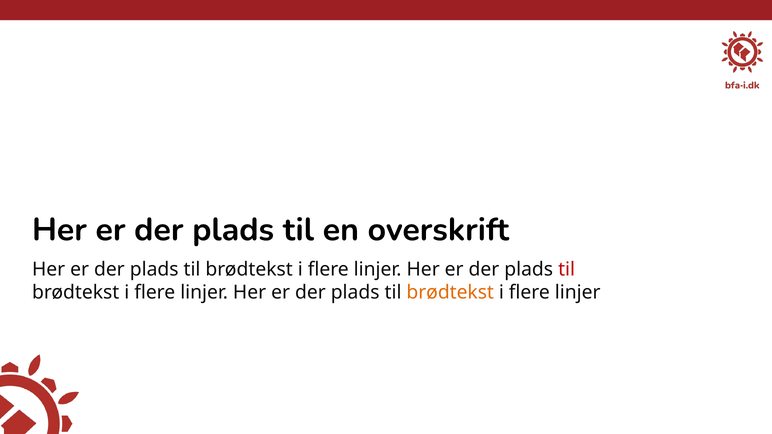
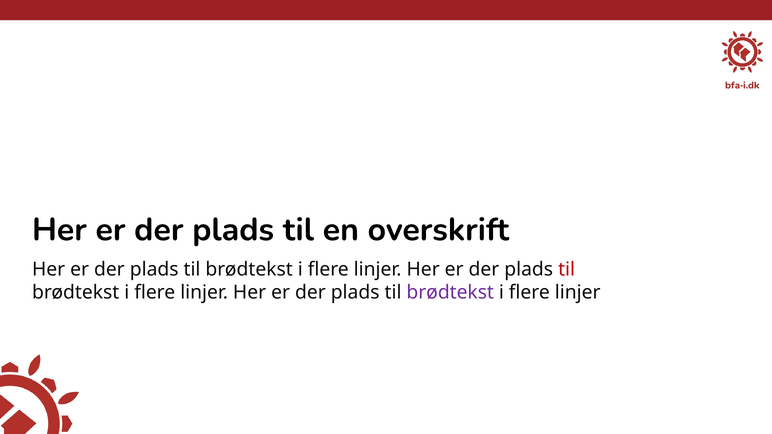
brødtekst colour: orange -> purple (450, 293)
